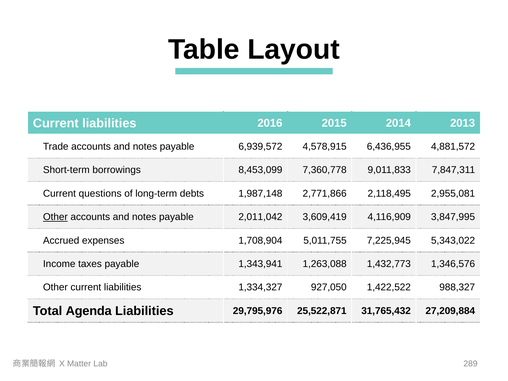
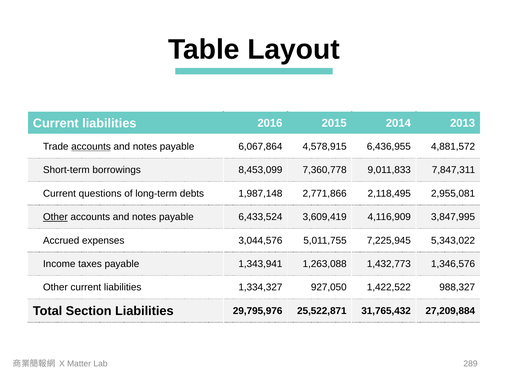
accounts underline: none -> present (91, 147)
6,939,572: 6,939,572 -> 6,067,864 (260, 147)
2,011,042: 2,011,042 -> 6,433,524 (260, 217)
1,708,904: 1,708,904 -> 3,044,576 (260, 240)
Agenda: Agenda -> Section (89, 311)
